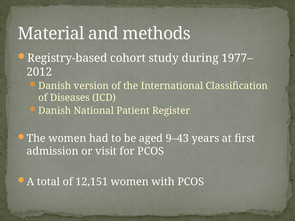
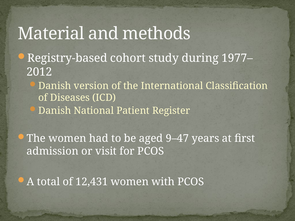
9–43: 9–43 -> 9–47 (177, 139)
12,151: 12,151 -> 12,431 (92, 182)
